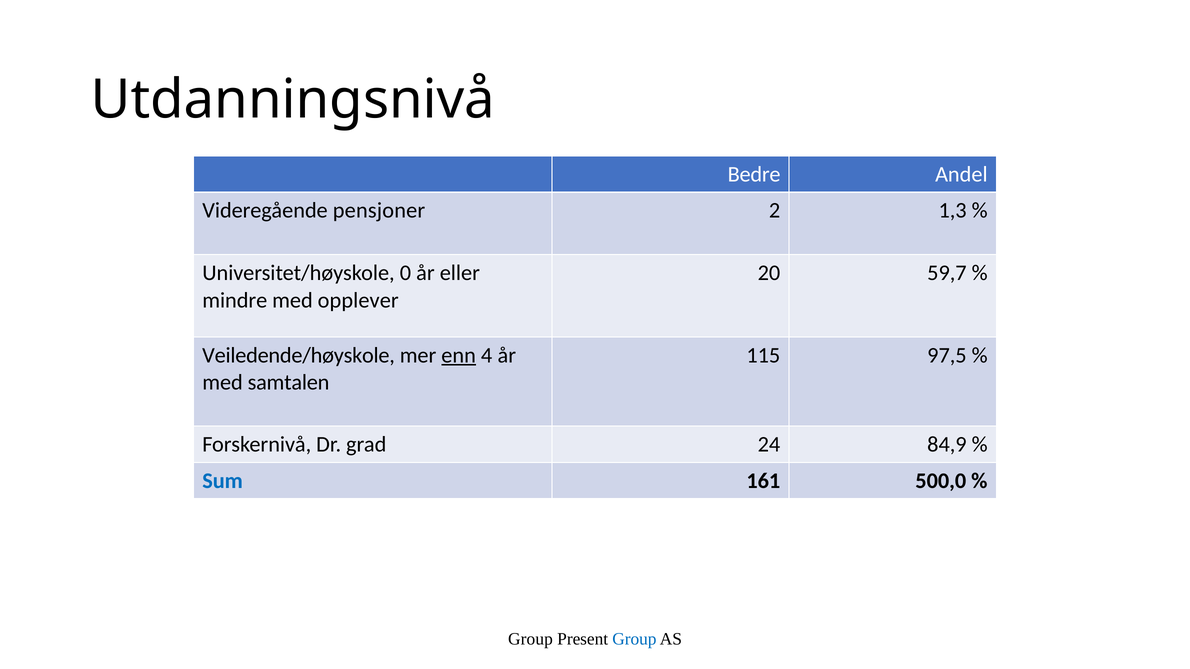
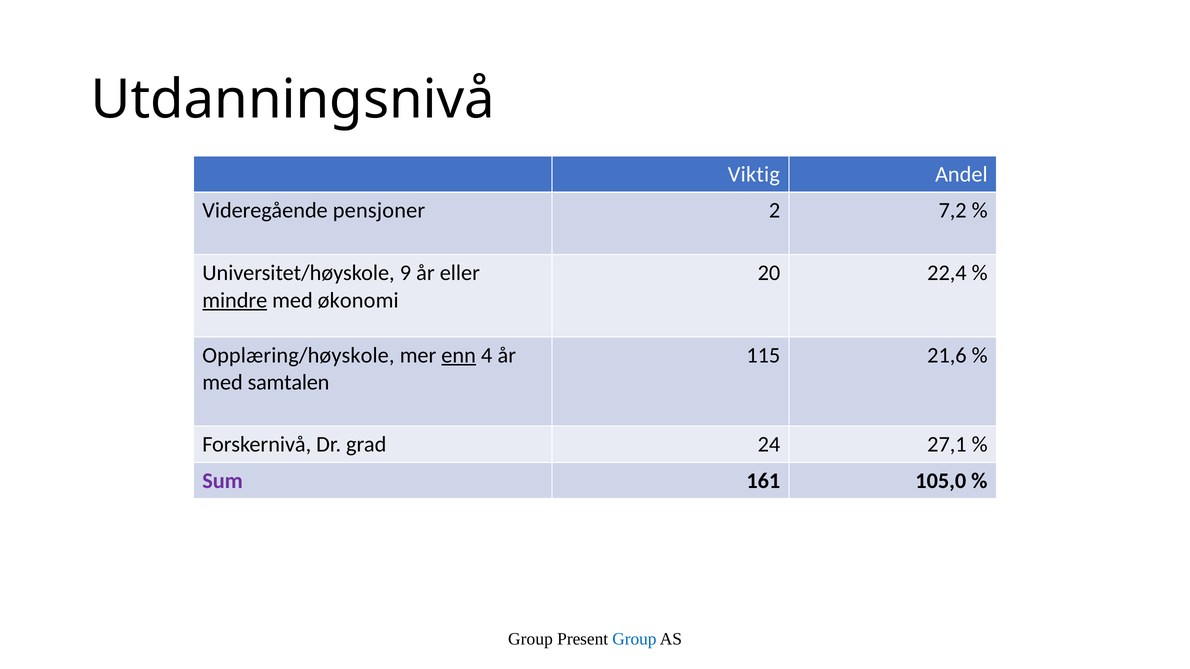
Bedre: Bedre -> Viktig (754, 175)
1,3: 1,3 -> 7,2 (953, 211)
0: 0 -> 9 (405, 273)
59,7: 59,7 -> 22,4 (947, 273)
mindre underline: none -> present (235, 300)
opplever: opplever -> økonomi (358, 300)
Veiledende/høyskole: Veiledende/høyskole -> Opplæring/høyskole (298, 356)
97,5: 97,5 -> 21,6 (947, 356)
84,9: 84,9 -> 27,1 (947, 445)
Sum colour: blue -> purple (223, 481)
500,0: 500,0 -> 105,0 (941, 481)
